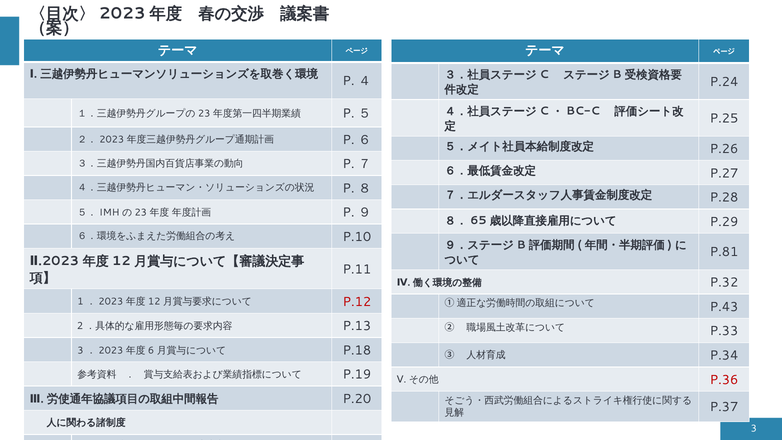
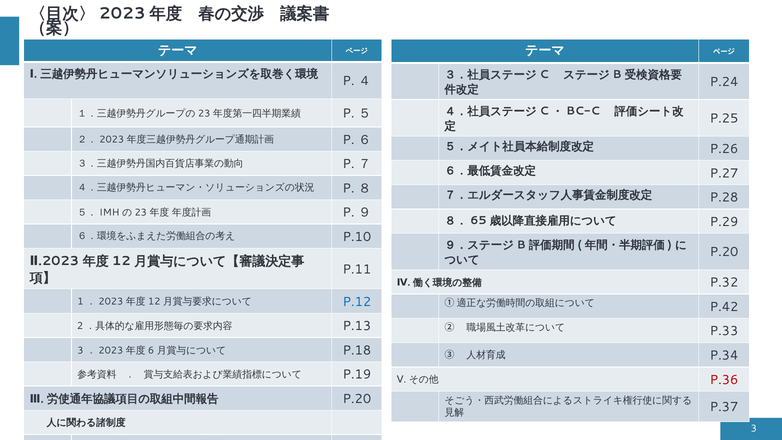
P.81: P.81 -> P.20 (724, 252)
P.12 colour: red -> blue (357, 302)
P.43: P.43 -> P.42 (724, 307)
